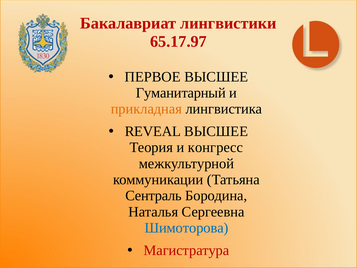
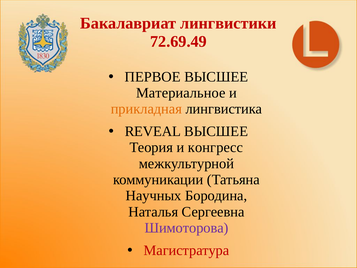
65.17.97: 65.17.97 -> 72.69.49 (178, 41)
Гуманитарный: Гуманитарный -> Материальное (181, 93)
Сентраль: Сентраль -> Научных (154, 195)
Шимоторова colour: blue -> purple (186, 228)
